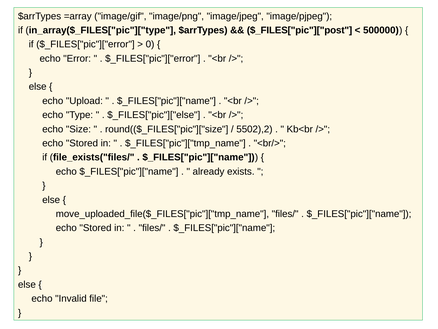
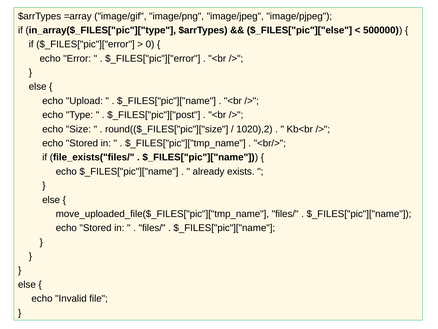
$_FILES["pic"]["post: $_FILES["pic"]["post -> $_FILES["pic"]["else (300, 30)
$_FILES["pic"]["else: $_FILES["pic"]["else -> $_FILES["pic"]["post (154, 115)
5502),2: 5502),2 -> 1020),2 (254, 129)
